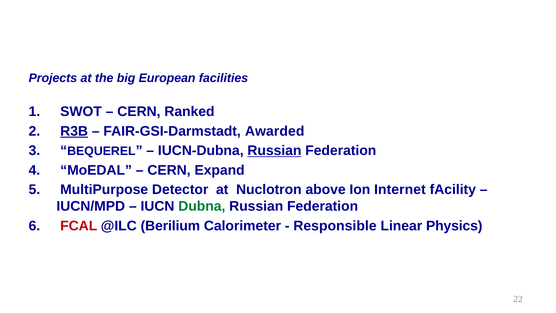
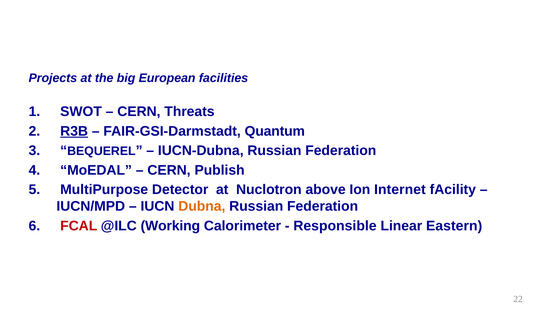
Ranked: Ranked -> Threats (189, 112)
Awarded: Awarded -> Quantum (275, 131)
Russian underline: present -> none (274, 151)
Expand: Expand -> Publish (220, 170)
Dubna colour: green -> orange (202, 206)
Berilium: Berilium -> Working (170, 226)
Physics: Physics -> Eastern (454, 226)
